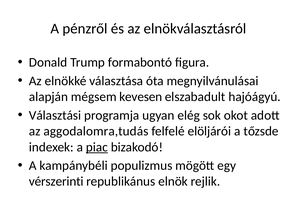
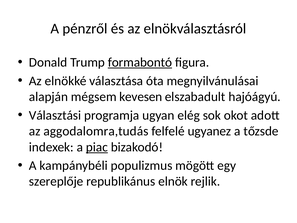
formabontó underline: none -> present (140, 62)
elöljárói: elöljárói -> ugyanez (209, 131)
vérszerinti: vérszerinti -> szereplője (56, 181)
